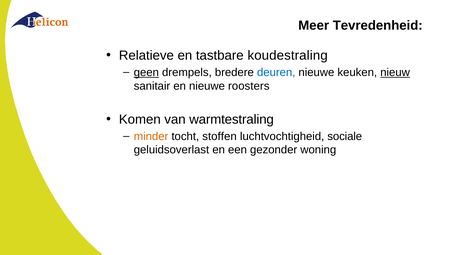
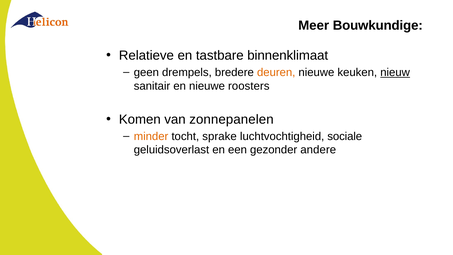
Tevredenheid: Tevredenheid -> Bouwkundige (378, 25)
koudestraling: koudestraling -> binnenklimaat (288, 56)
geen underline: present -> none (146, 72)
deuren colour: blue -> orange (276, 72)
warmtestraling: warmtestraling -> zonnepanelen (231, 119)
stoffen: stoffen -> sprake (220, 136)
woning: woning -> andere (318, 150)
